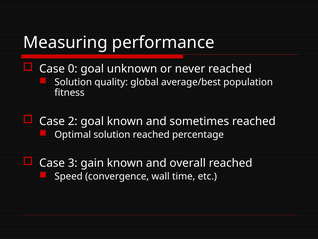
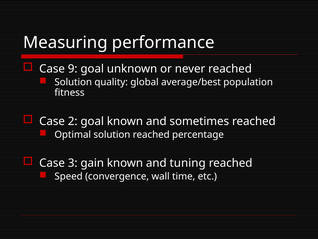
0: 0 -> 9 (73, 69)
overall: overall -> tuning (188, 163)
